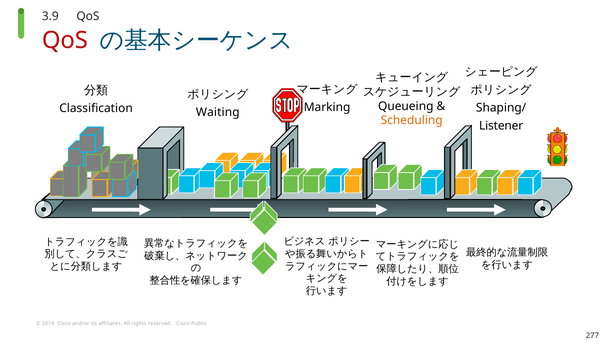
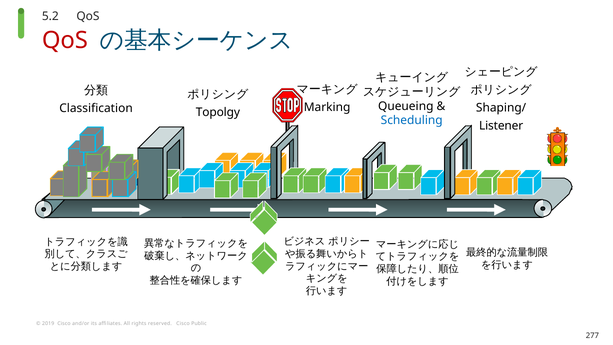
3.9: 3.9 -> 5.2 (50, 17)
Waiting: Waiting -> Topolgy (218, 112)
Scheduling colour: orange -> blue (412, 120)
